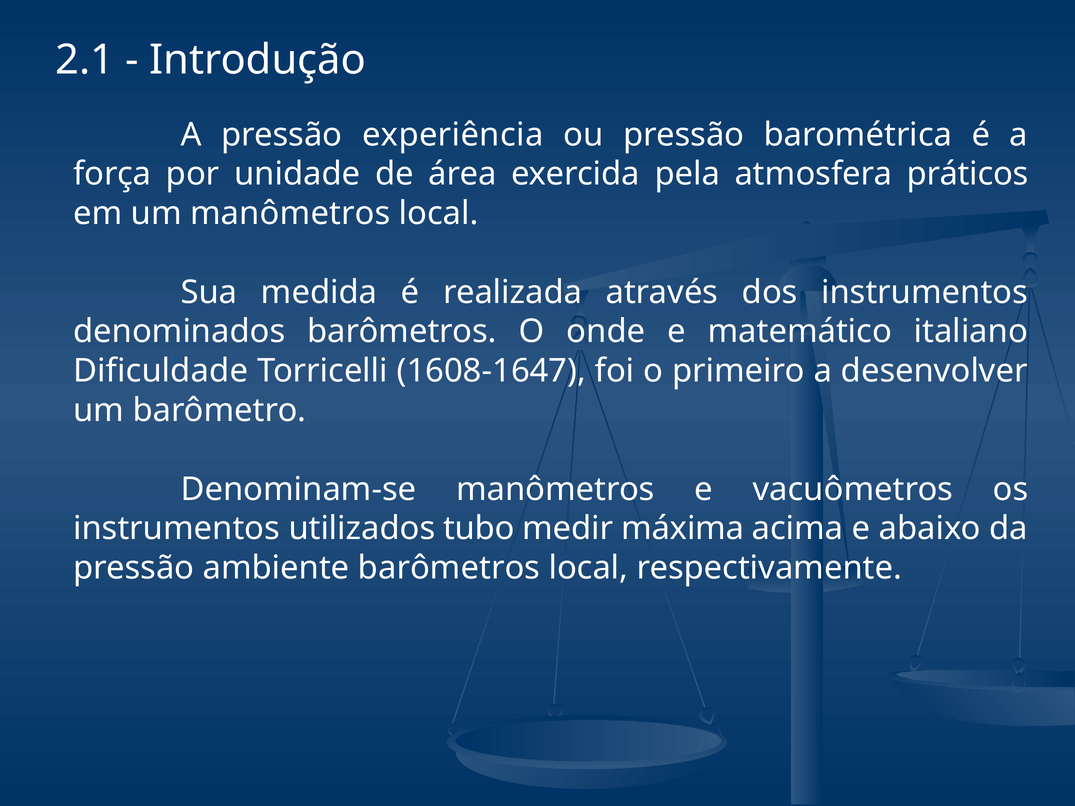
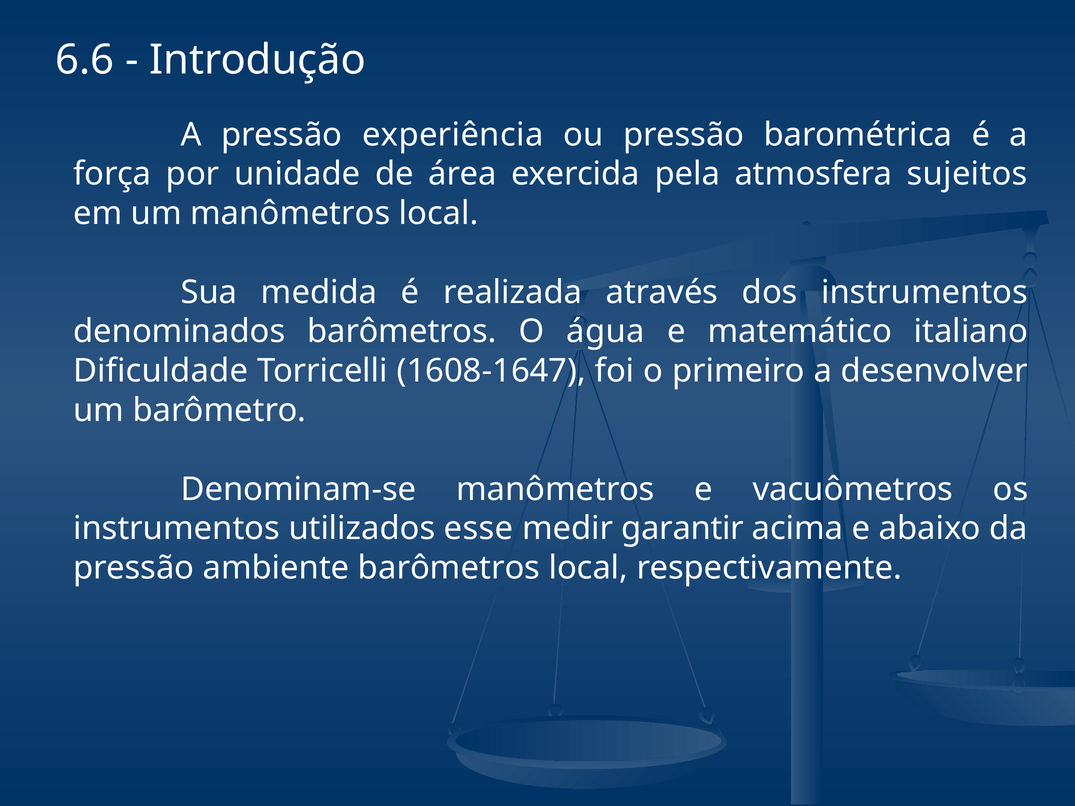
2.1: 2.1 -> 6.6 (85, 60)
práticos: práticos -> sujeitos (967, 174)
onde: onde -> água (606, 332)
tubo: tubo -> esse (479, 529)
máxima: máxima -> garantir (683, 529)
